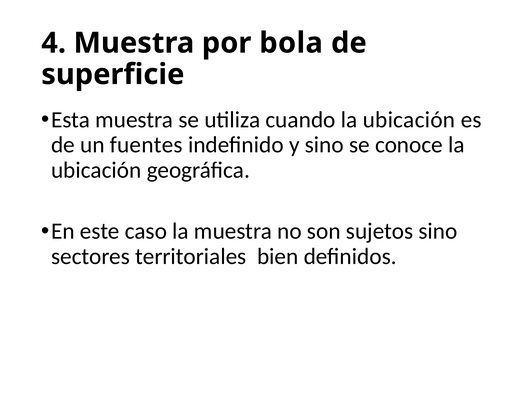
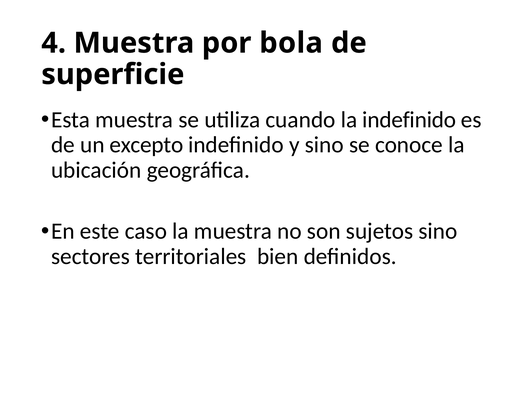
cuando la ubicación: ubicación -> indefinido (409, 120)
fuentes: fuentes -> excepto (146, 145)
